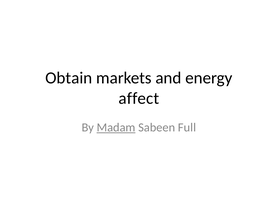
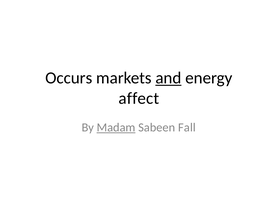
Obtain: Obtain -> Occurs (69, 78)
and underline: none -> present (168, 78)
Full: Full -> Fall (187, 128)
